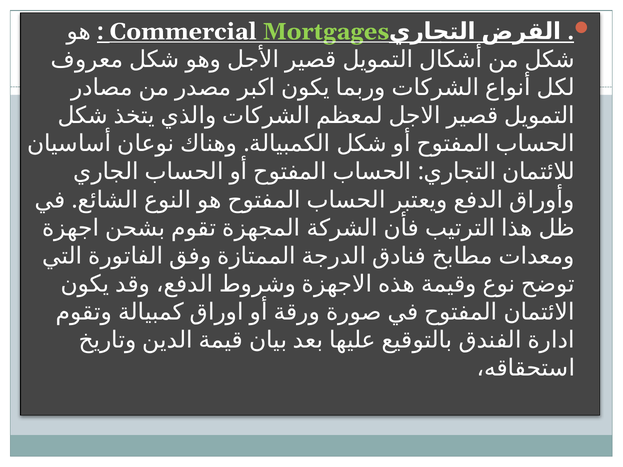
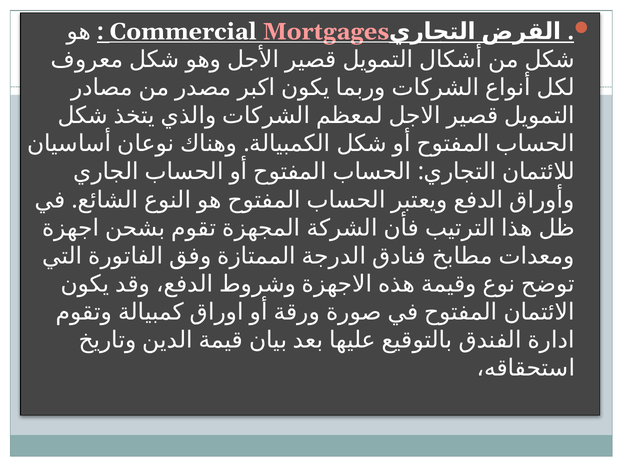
Mortgages colour: light green -> pink (326, 32)
